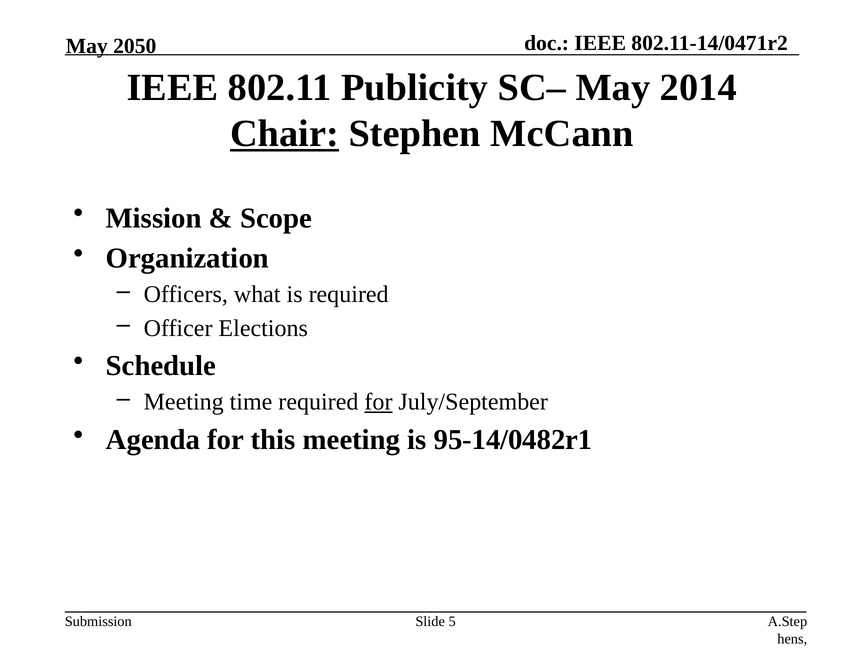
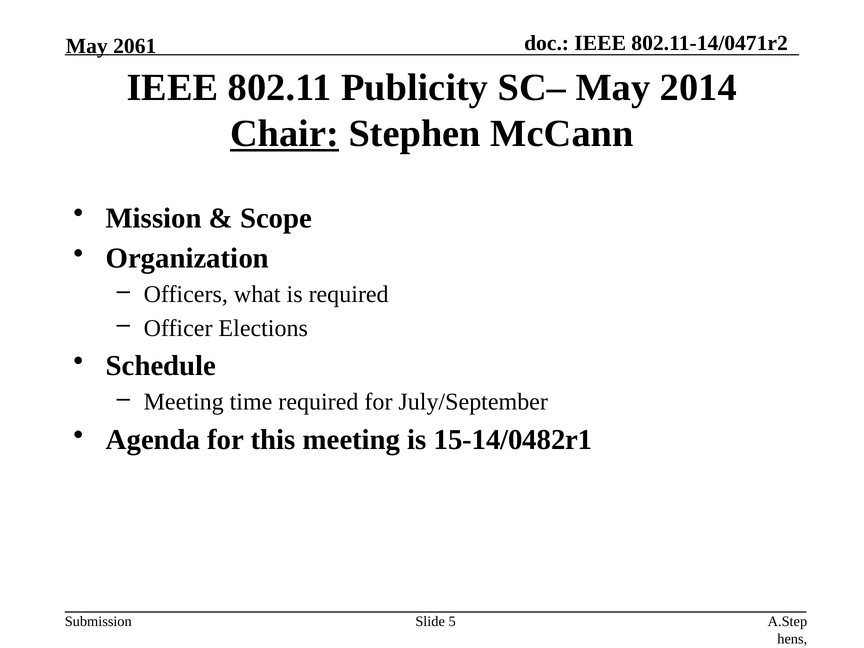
2050: 2050 -> 2061 (135, 46)
for underline: present -> none (378, 402)
95-14/0482r1: 95-14/0482r1 -> 15-14/0482r1 (513, 440)
